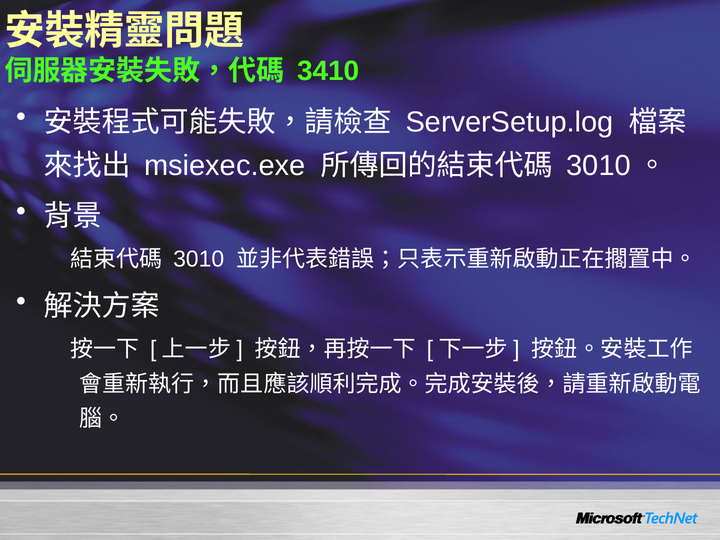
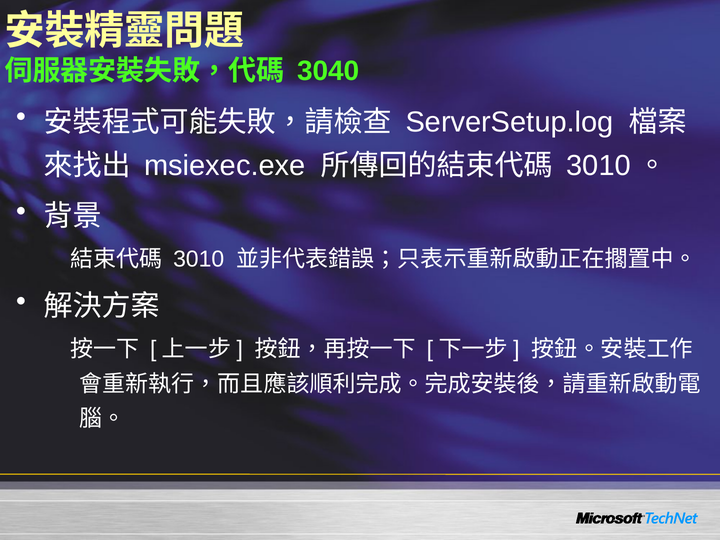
3410: 3410 -> 3040 (328, 71)
